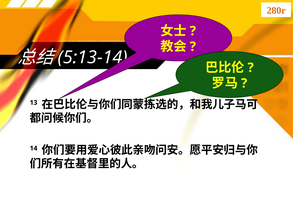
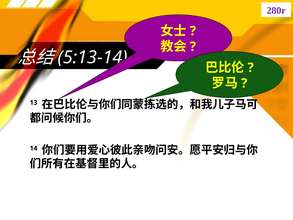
280r colour: orange -> purple (276, 10)
